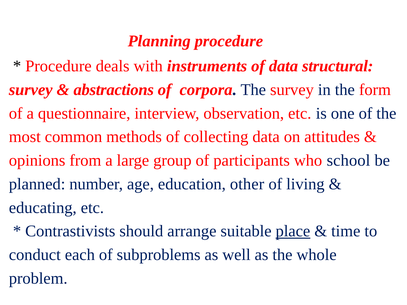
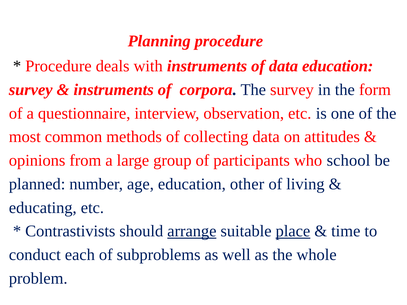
data structural: structural -> education (338, 66)
abstractions: abstractions -> instruments (114, 90)
arrange underline: none -> present (192, 231)
